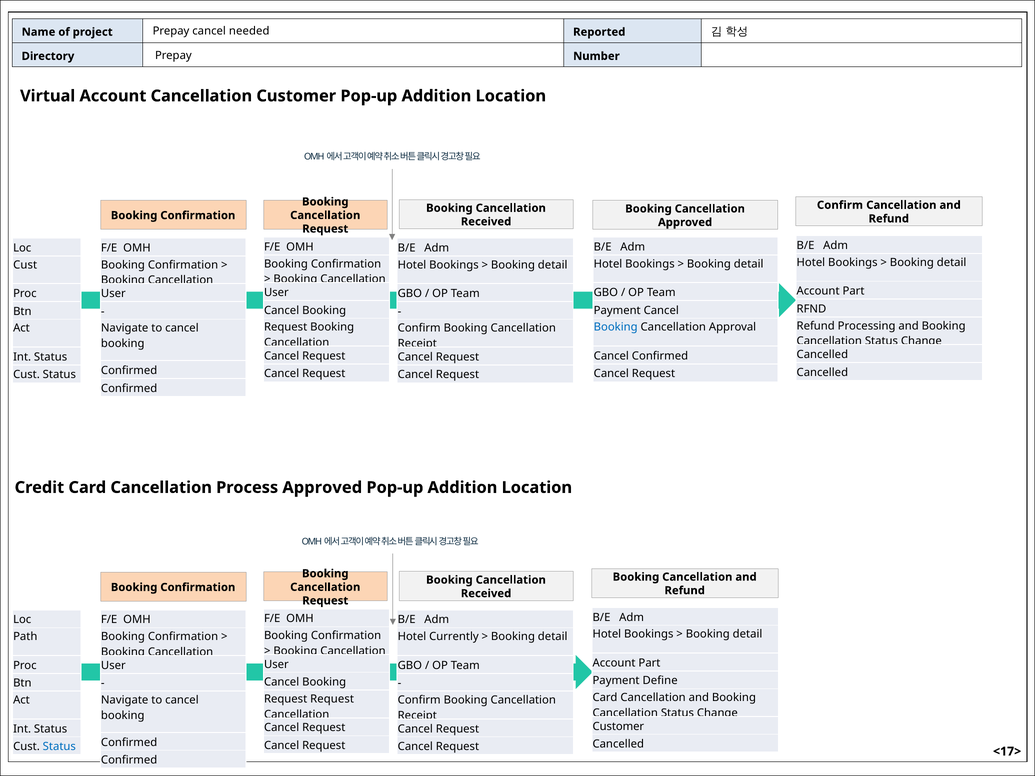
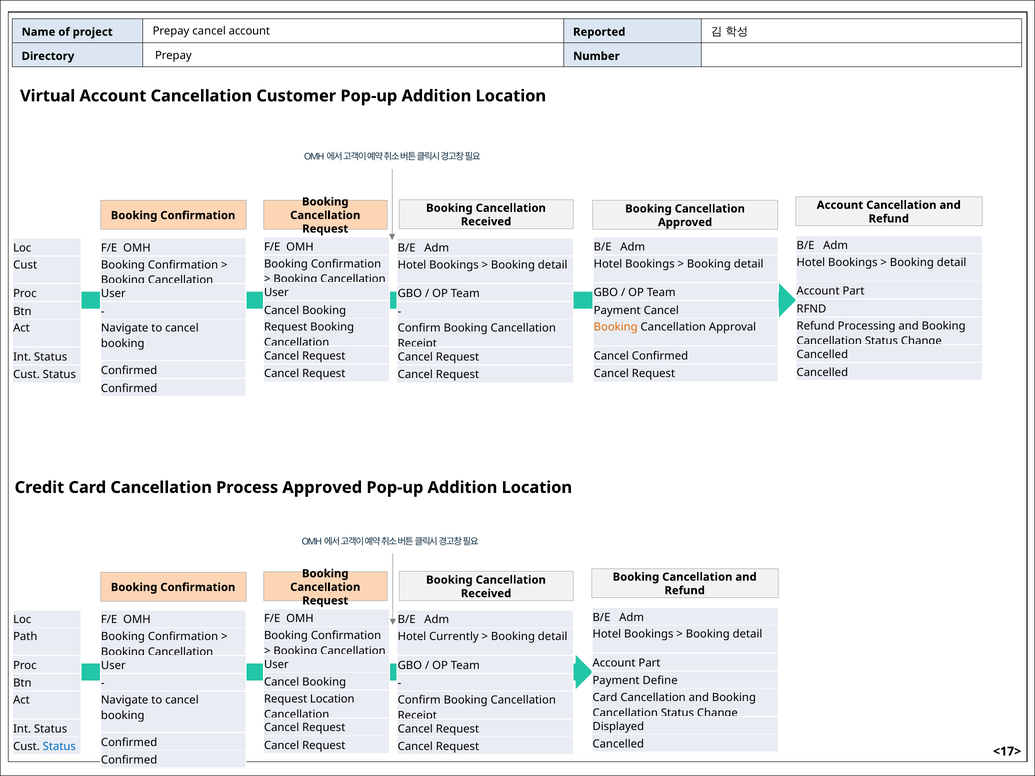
cancel needed: needed -> account (249, 31)
Confirm: Confirm -> Account (840, 205)
Booking colour: blue -> orange (616, 327)
Request Request: Request -> Location (332, 699)
Customer: Customer -> Displayed (618, 727)
